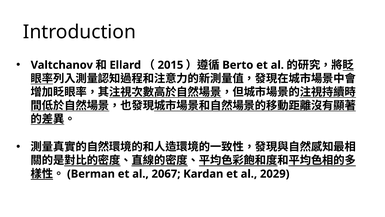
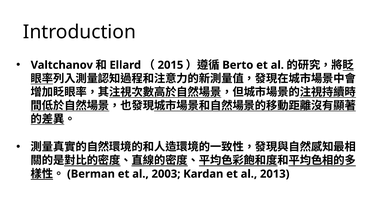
2067: 2067 -> 2003 (166, 174)
2029: 2029 -> 2013 (275, 174)
